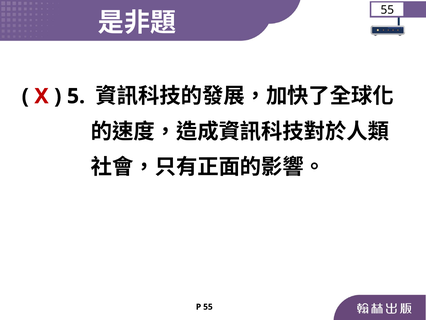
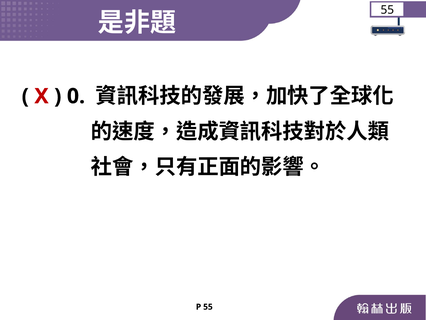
5: 5 -> 0 (76, 96)
